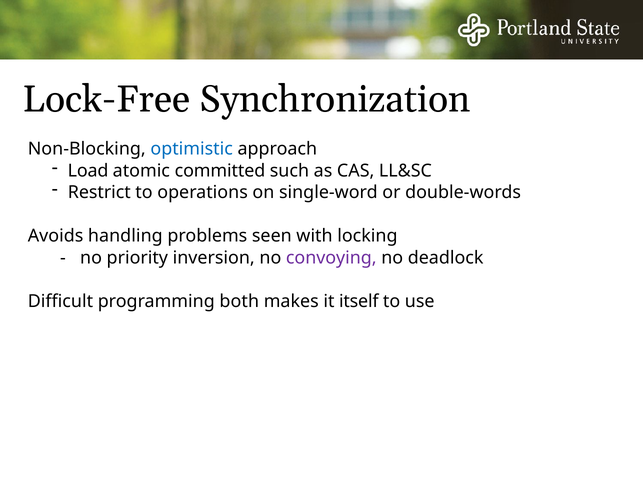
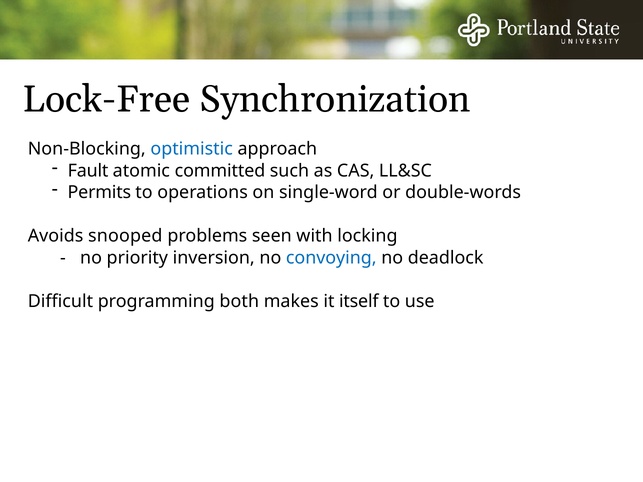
Load: Load -> Fault (88, 171)
Restrict: Restrict -> Permits (99, 192)
handling: handling -> snooped (125, 236)
convoying colour: purple -> blue (331, 258)
